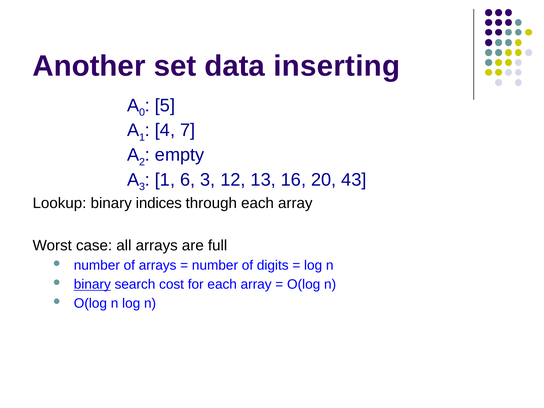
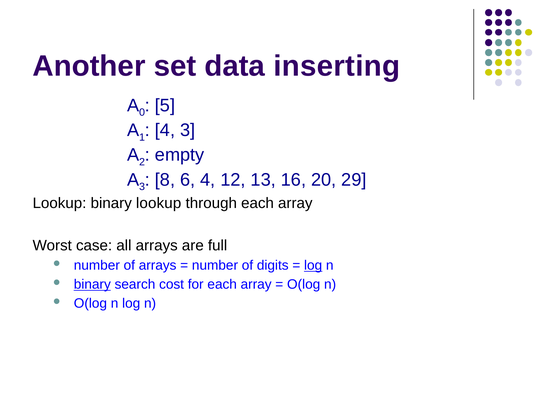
4 7: 7 -> 3 (188, 130)
1: 1 -> 8 (165, 180)
6 3: 3 -> 4 (208, 180)
43: 43 -> 29 (354, 180)
binary indices: indices -> lookup (159, 203)
log underline: none -> present (313, 265)
